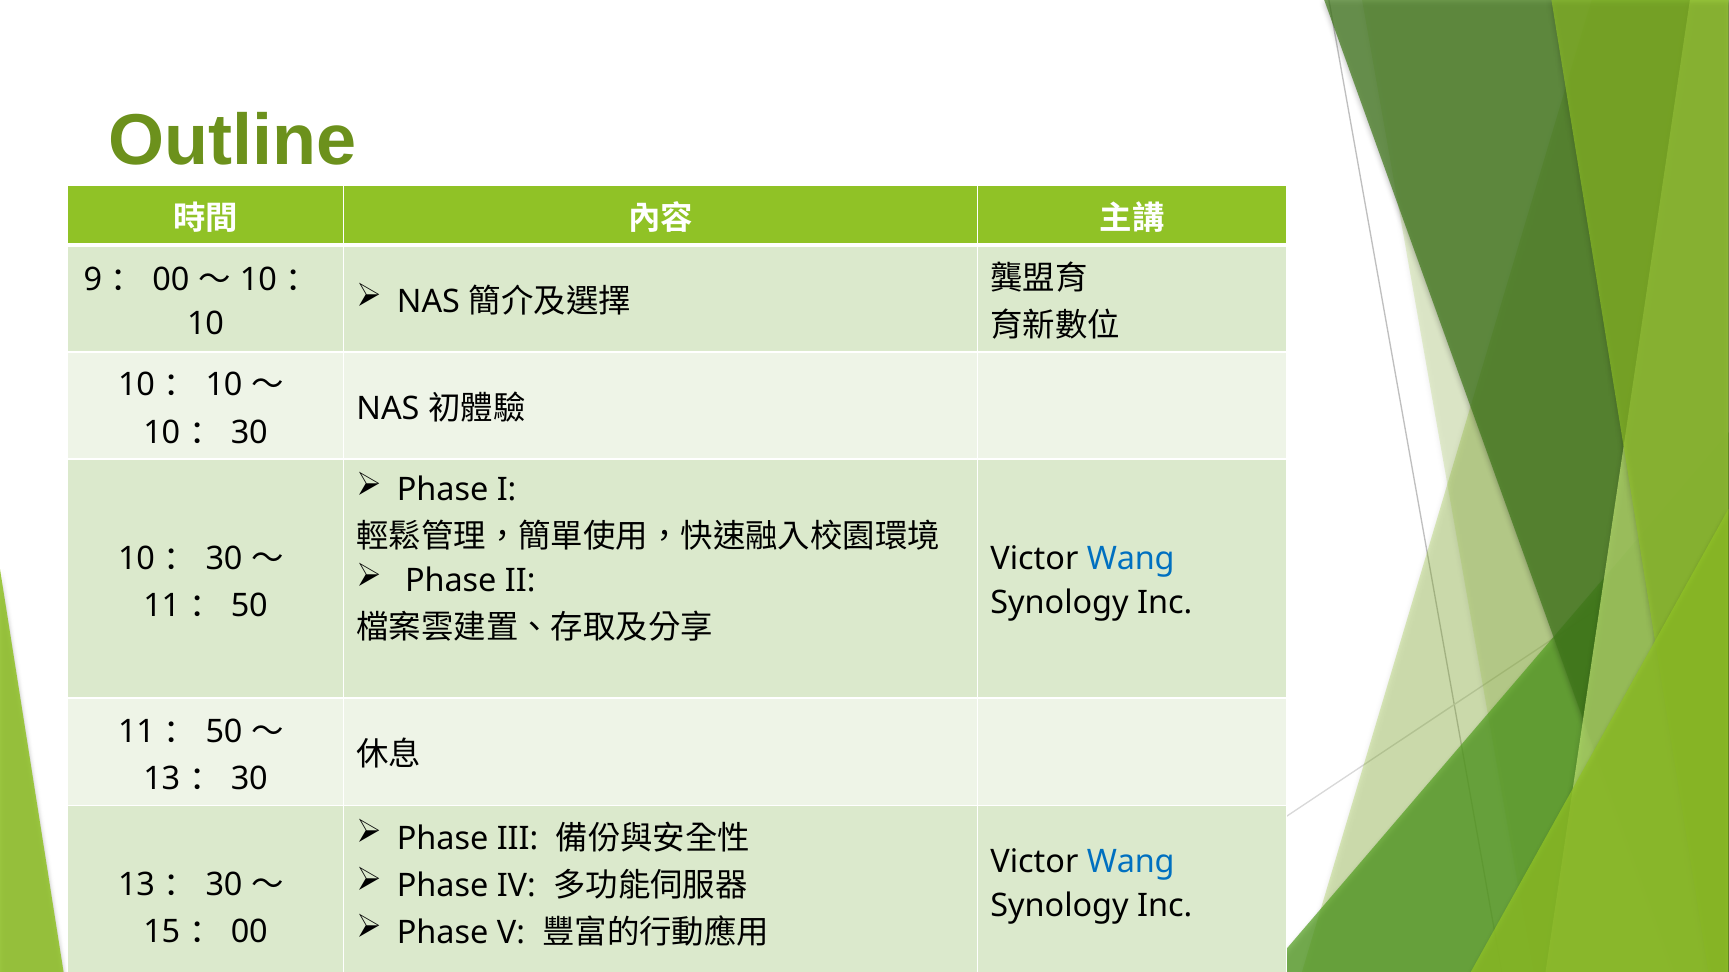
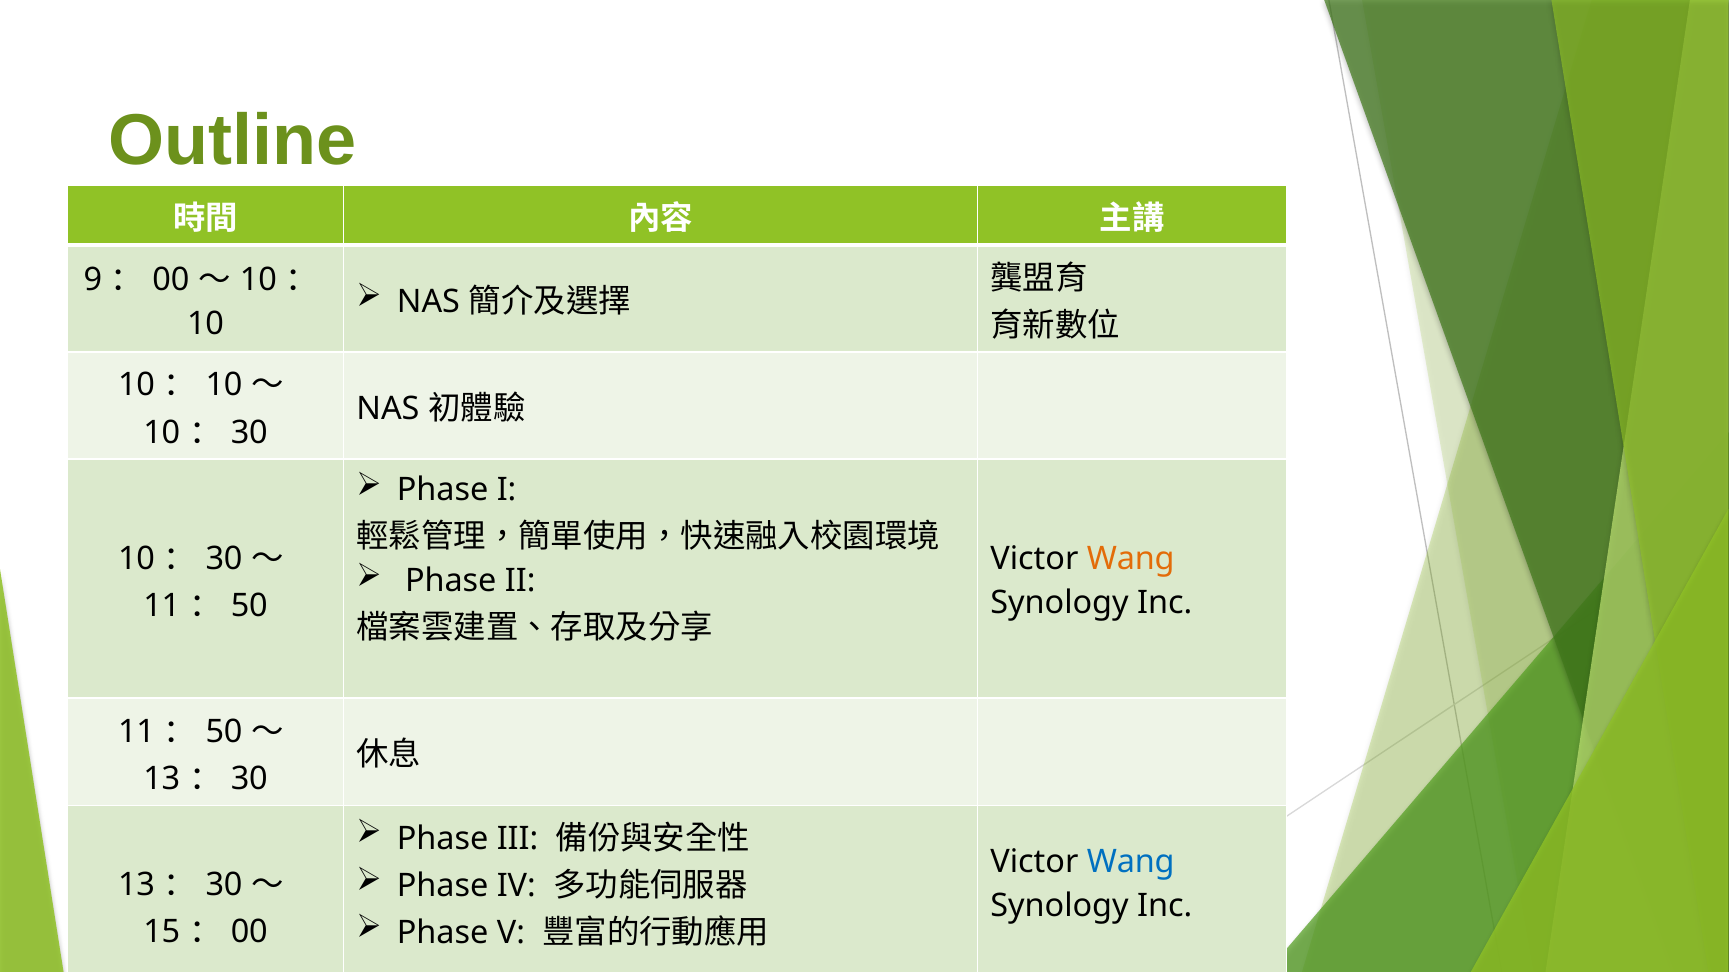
Wang colour: blue -> orange (1131, 559)
